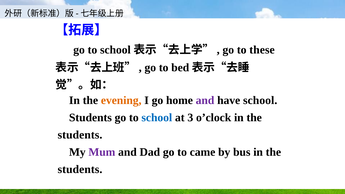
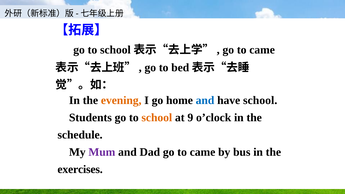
these: these -> came (262, 50)
and colour: purple -> blue (205, 100)
school colour: blue -> orange (157, 118)
3: 3 -> 9 (190, 118)
students: students -> schedule (80, 135)
students: students -> exercises (80, 169)
